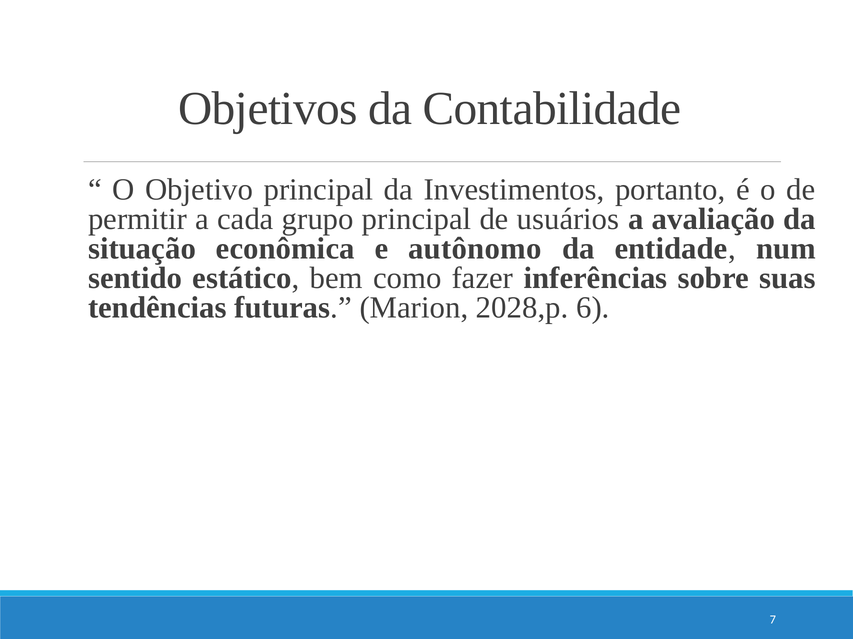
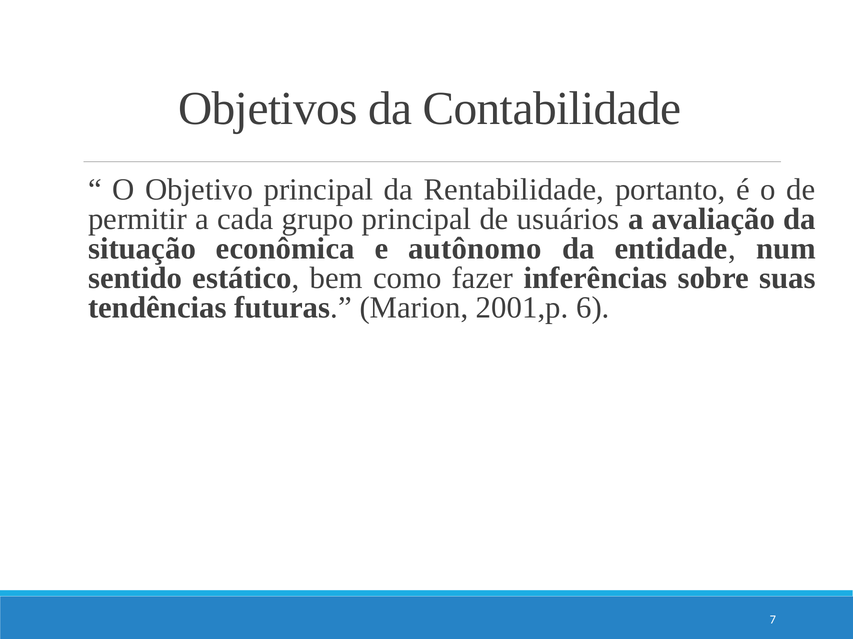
Investimentos: Investimentos -> Rentabilidade (514, 190)
2028,p: 2028,p -> 2001,p (522, 308)
